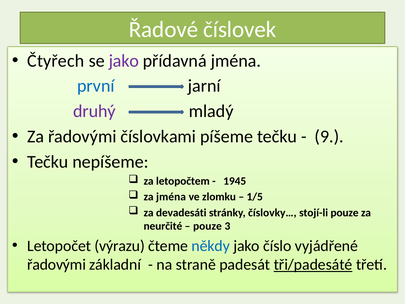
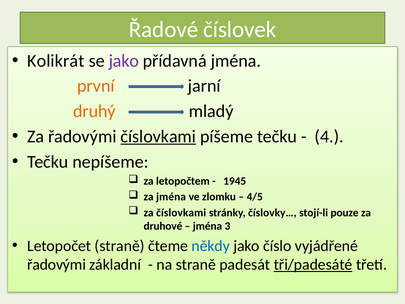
Čtyřech: Čtyřech -> Kolikrát (56, 61)
první colour: blue -> orange (96, 86)
druhý colour: purple -> orange (94, 111)
číslovkami underline: none -> present (158, 136)
9: 9 -> 4 (329, 136)
1/5: 1/5 -> 4/5 (255, 197)
za devadesáti: devadesáti -> číslovkami (181, 213)
neurčité: neurčité -> druhové (163, 226)
pouze: pouze -> jména (208, 226)
Letopočet výrazu: výrazu -> straně (120, 246)
